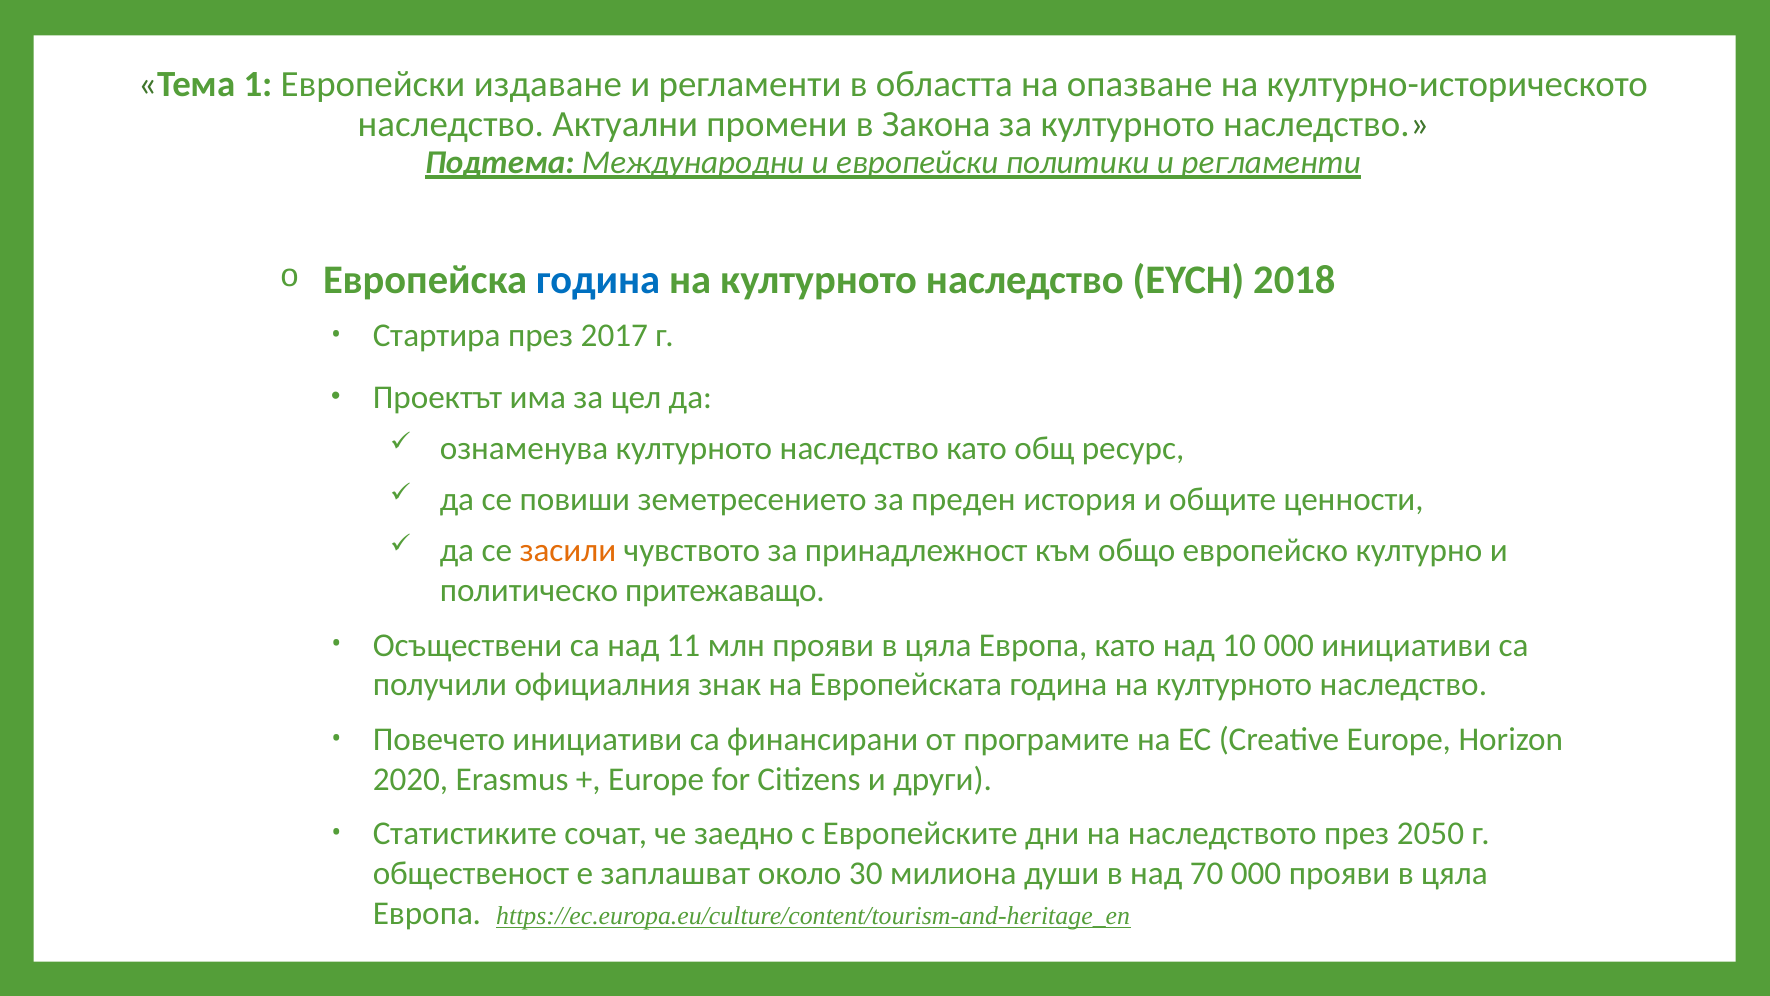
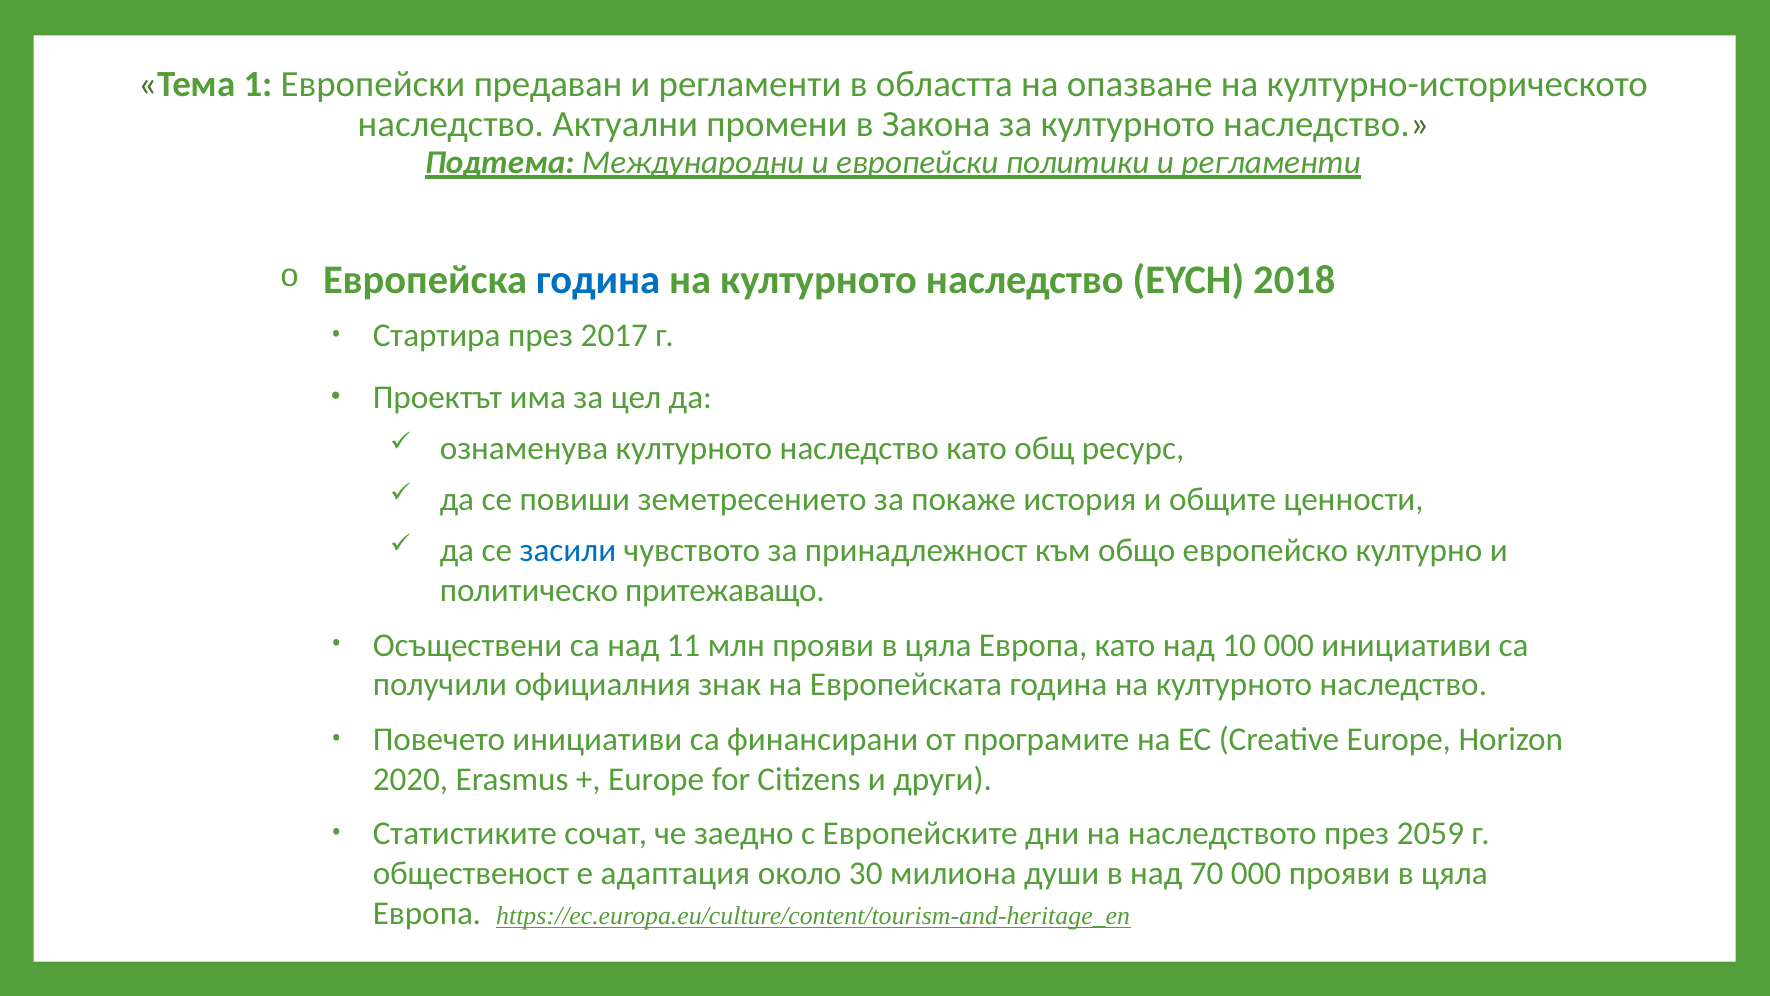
издаване: издаване -> предаван (548, 85)
преден: преден -> покаже (964, 500)
засили colour: orange -> blue (568, 550)
2050: 2050 -> 2059 (1430, 834)
заплашват: заплашват -> адаптация (675, 873)
